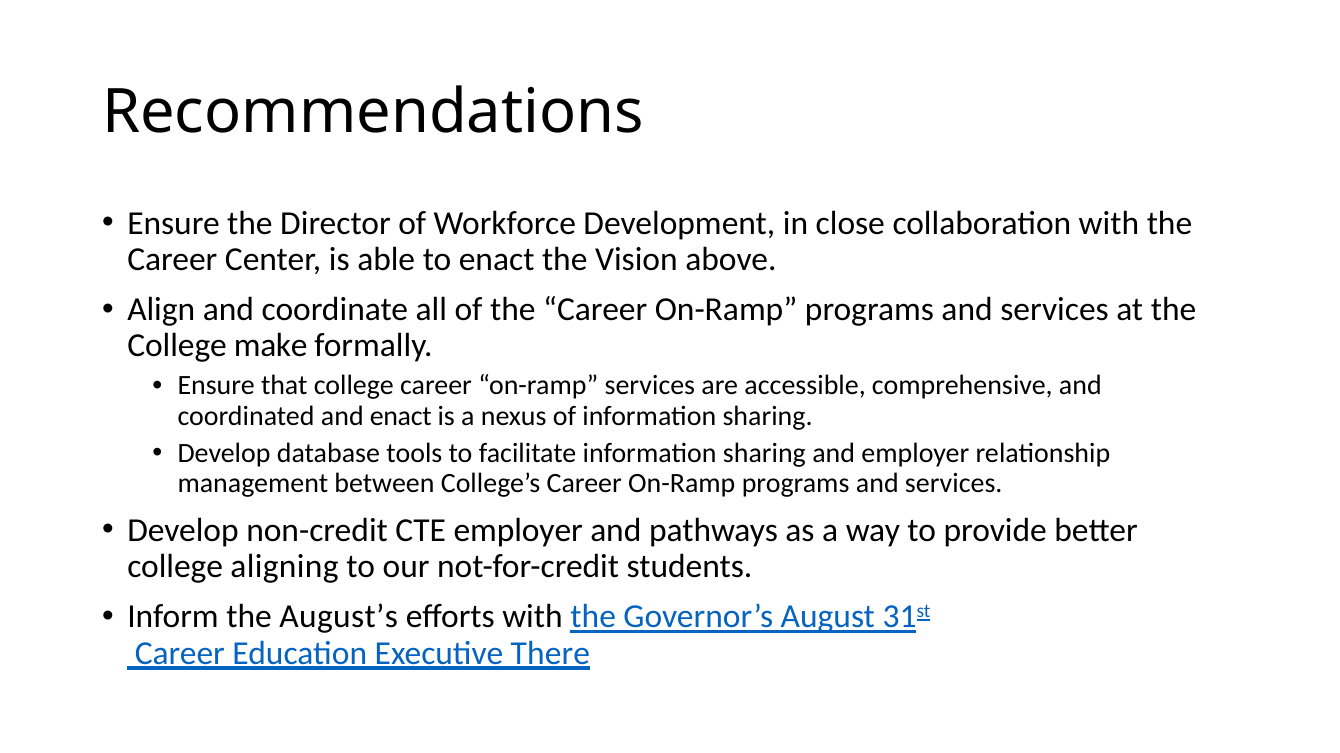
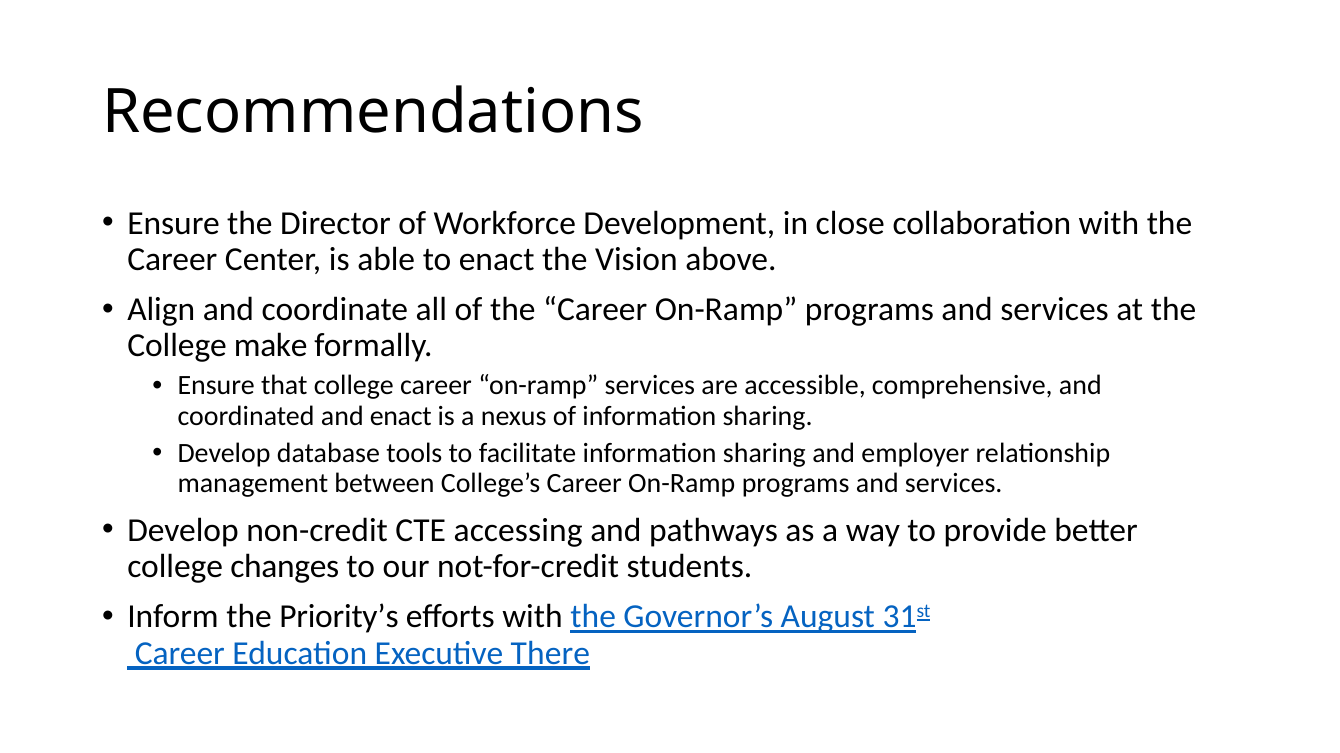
CTE employer: employer -> accessing (518, 531)
aligning: aligning -> changes (285, 567)
August’s: August’s -> Priority’s (339, 617)
